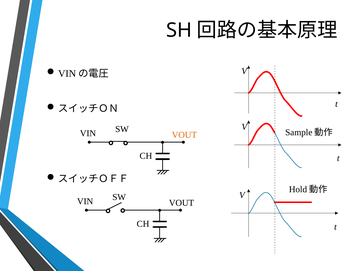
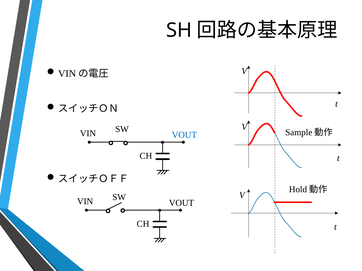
VOUT colour: orange -> blue (184, 135)
